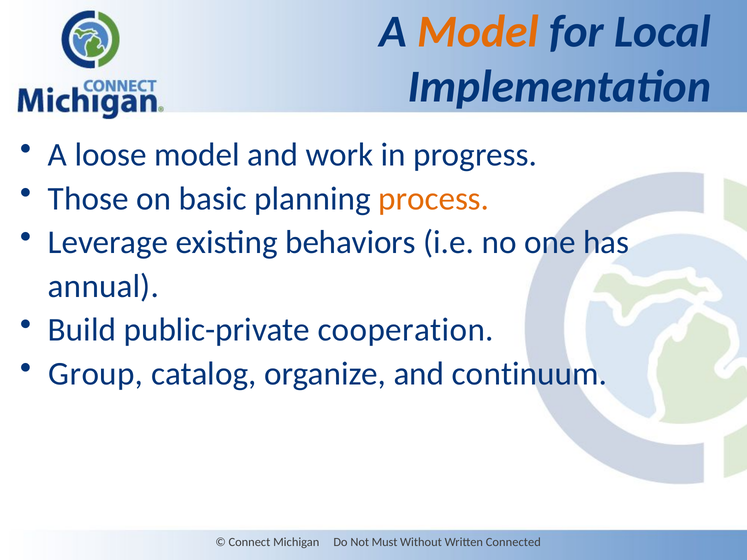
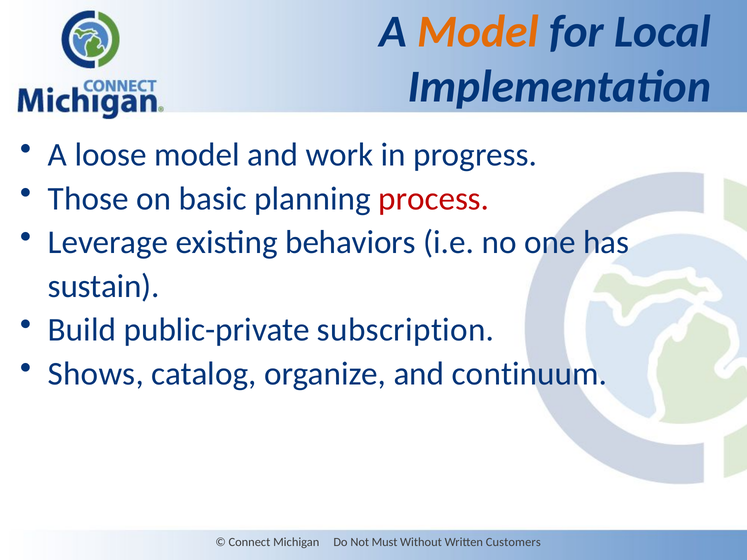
process colour: orange -> red (434, 199)
annual: annual -> sustain (104, 286)
cooperation: cooperation -> subscription (406, 330)
Group: Group -> Shows (96, 374)
Connected: Connected -> Customers (513, 542)
